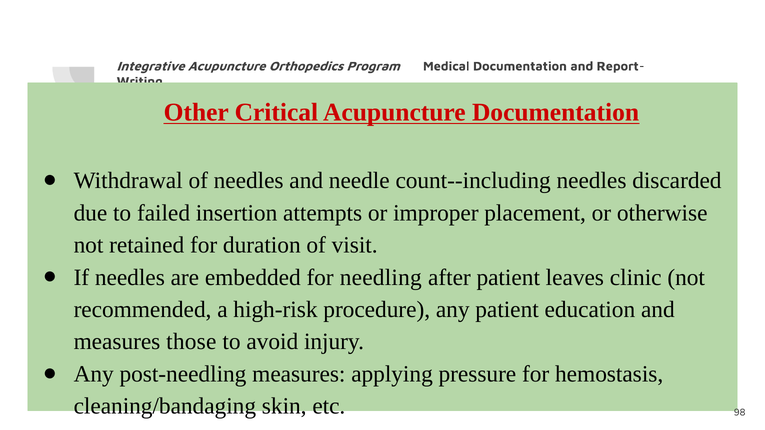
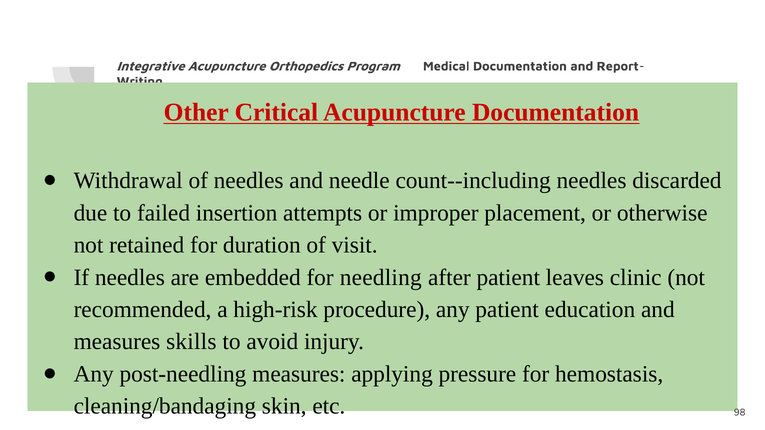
those: those -> skills (191, 342)
